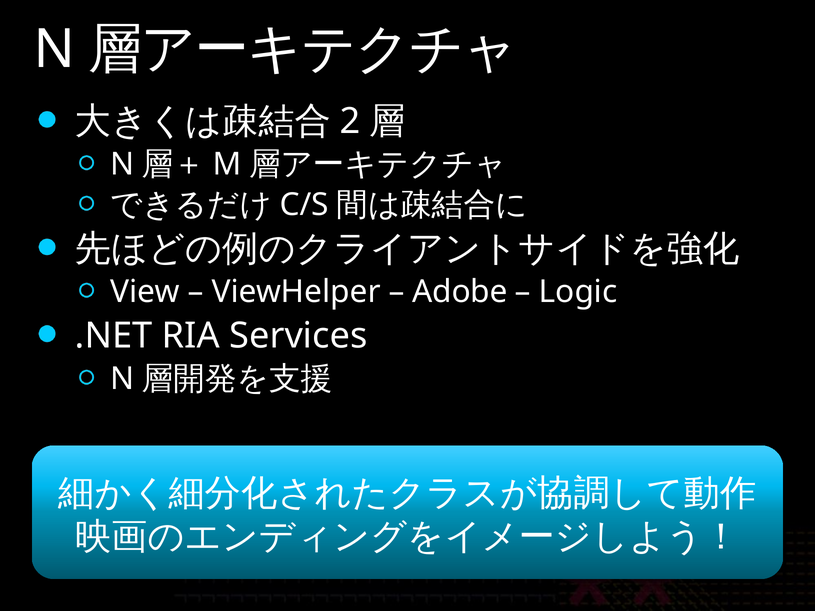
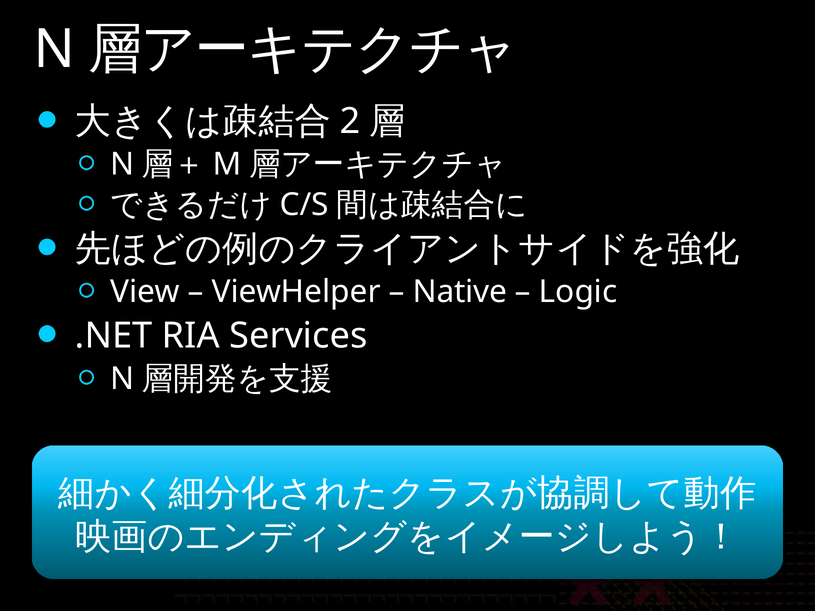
Adobe: Adobe -> Native (460, 292)
